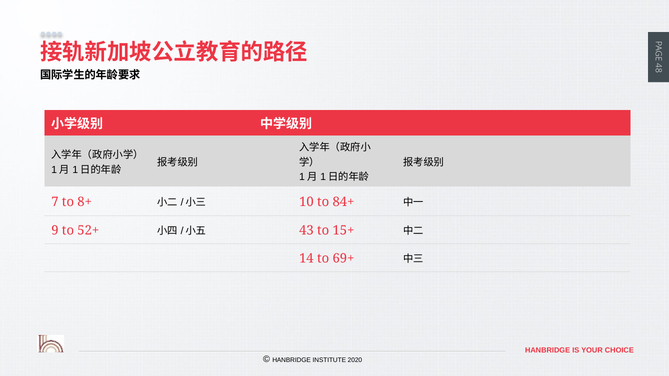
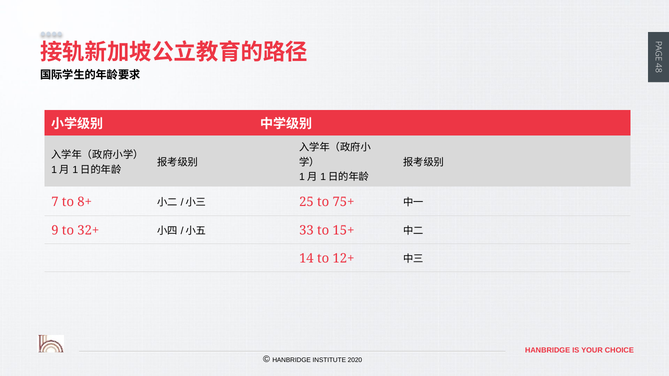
10: 10 -> 25 (306, 202)
84+: 84+ -> 75+ (343, 202)
52+: 52+ -> 32+ (88, 231)
43: 43 -> 33 (306, 231)
69+: 69+ -> 12+ (343, 259)
